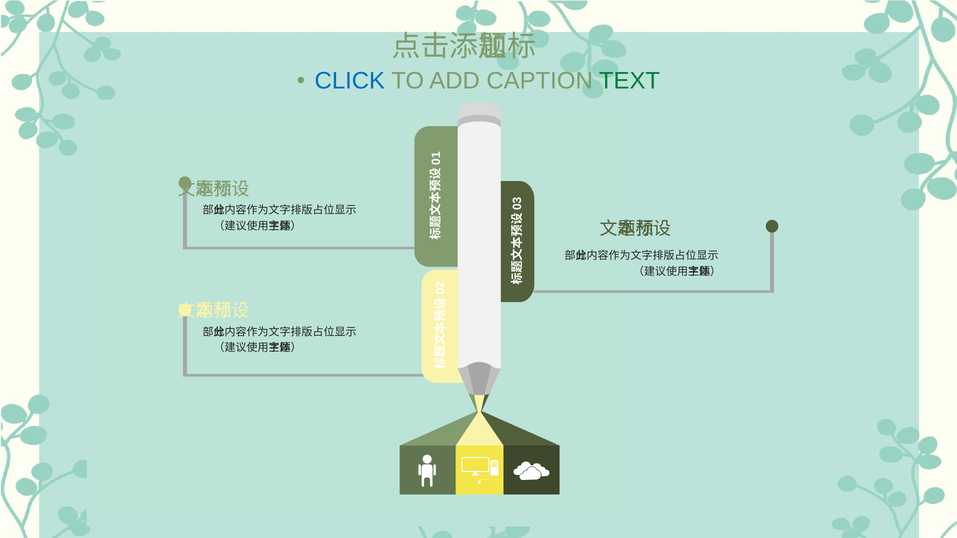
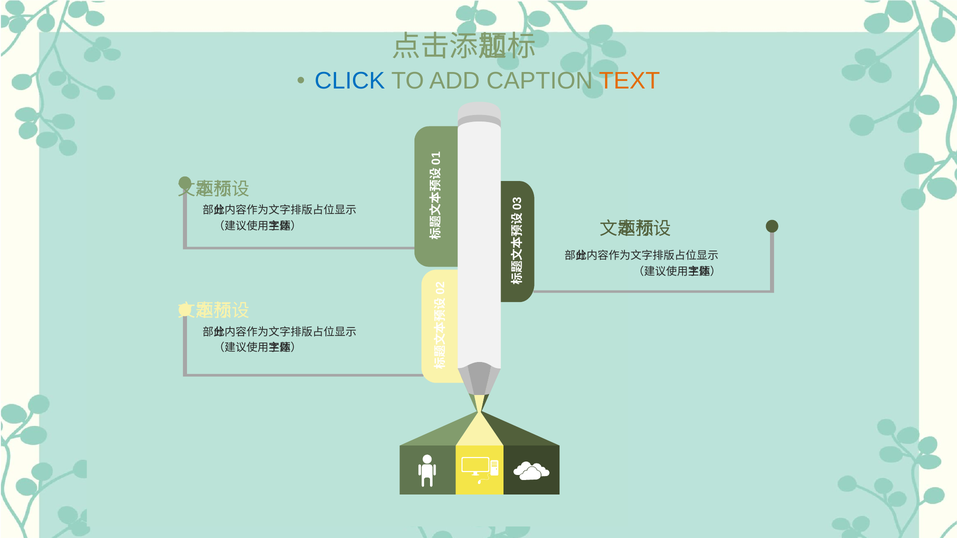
TEXT colour: green -> orange (630, 81)
